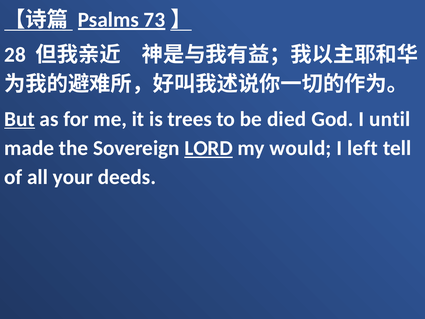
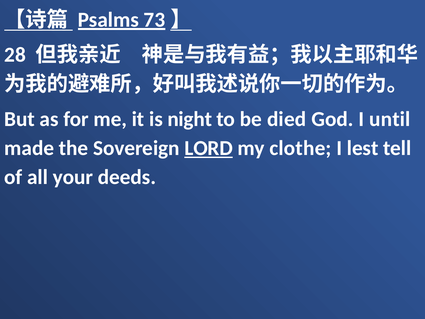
But underline: present -> none (20, 119)
trees: trees -> night (190, 119)
would: would -> clothe (300, 148)
left: left -> lest (363, 148)
